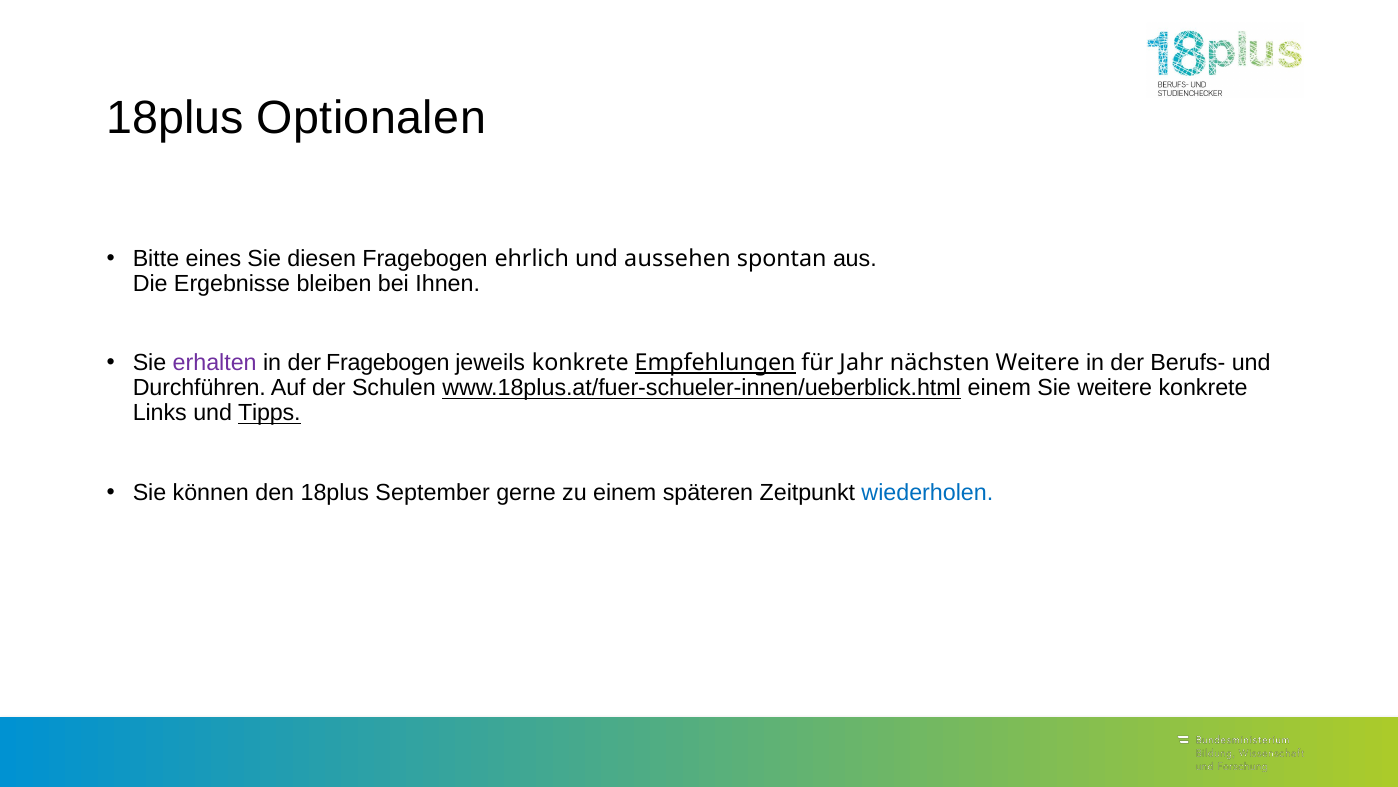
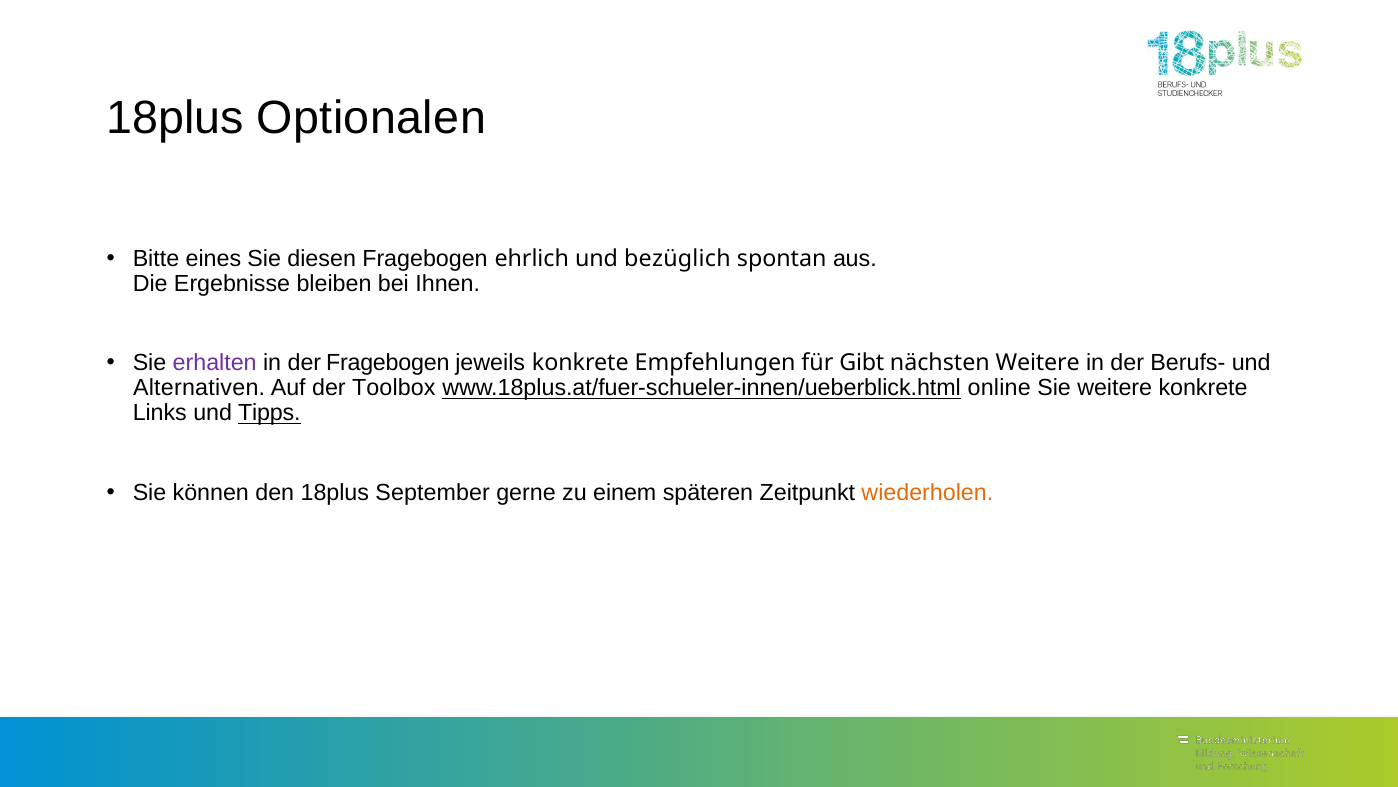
aussehen: aussehen -> bezüglich (677, 258)
Empfehlungen underline: present -> none (715, 363)
Jahr: Jahr -> Gibt (862, 363)
Durchführen: Durchführen -> Alternativen (199, 388)
Schulen: Schulen -> Toolbox (394, 388)
www.18plus.at/fuer-schueler-innen/ueberblick.html einem: einem -> online (999, 388)
wiederholen colour: blue -> orange (927, 492)
